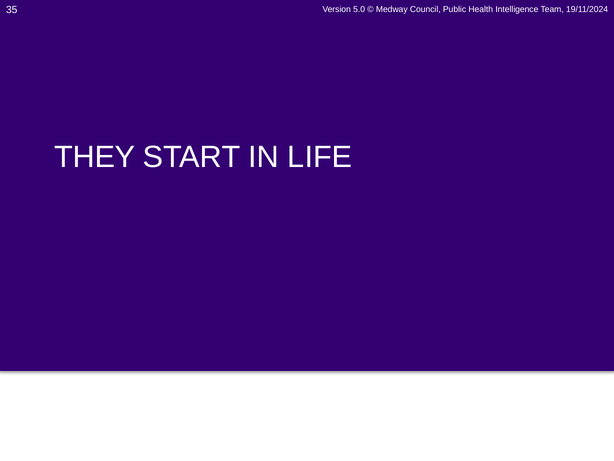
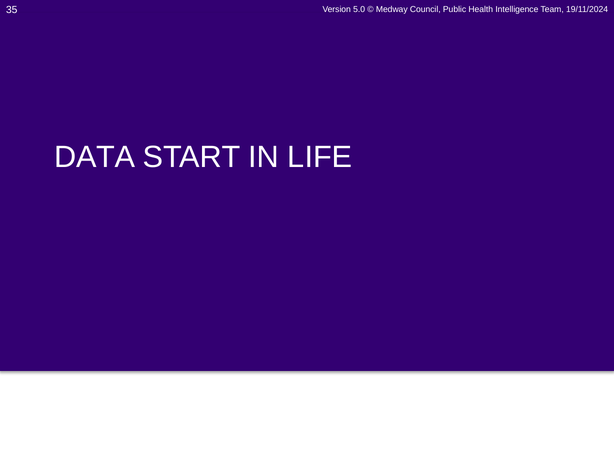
THEY: THEY -> DATA (95, 157)
